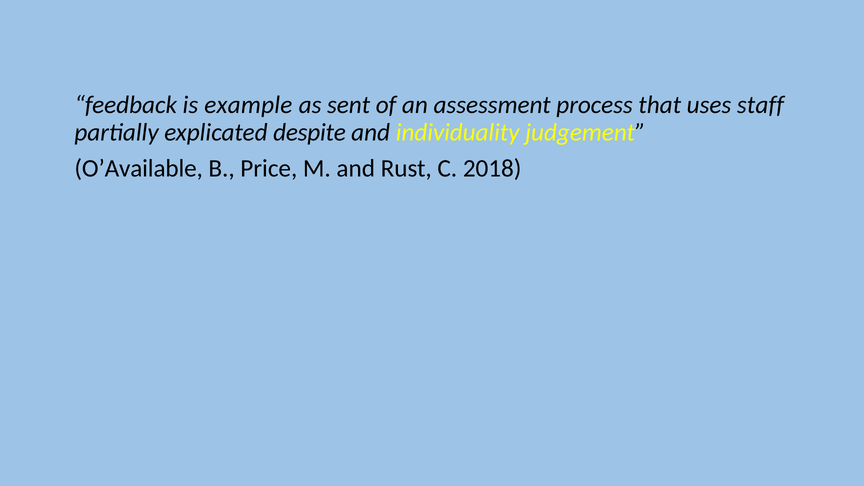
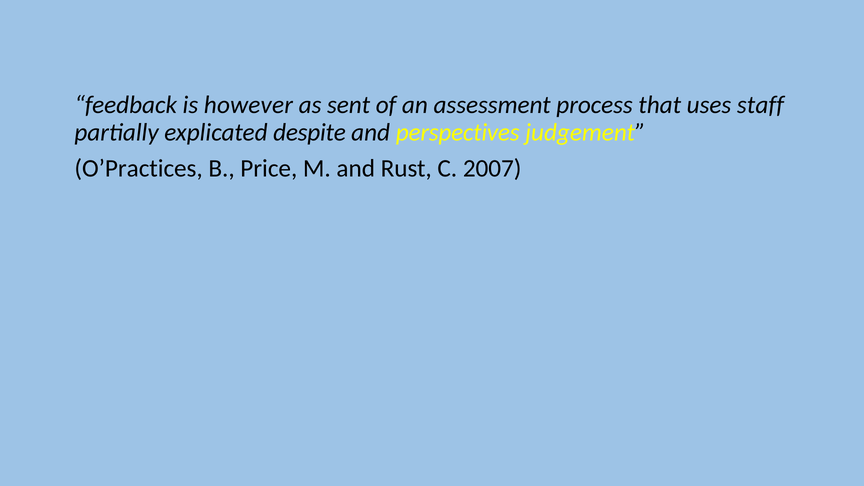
example: example -> however (248, 105)
individuality: individuality -> perspectives (458, 132)
O’Available: O’Available -> O’Practices (139, 169)
2018: 2018 -> 2007 (492, 169)
